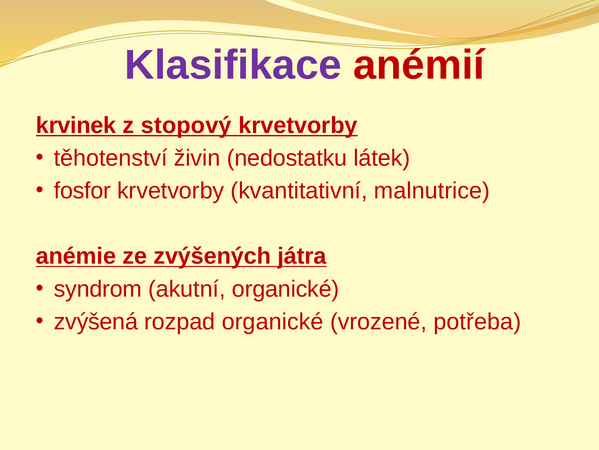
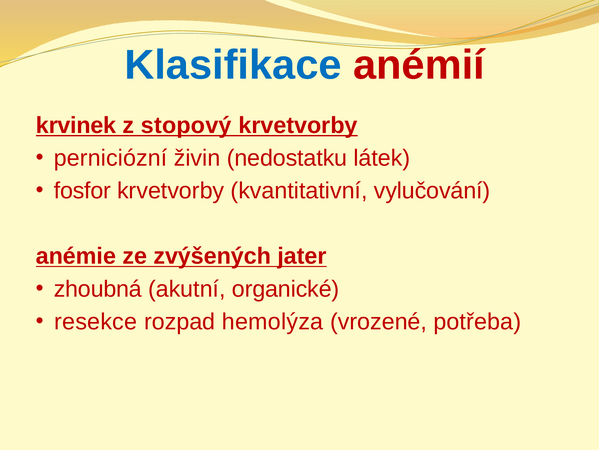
Klasifikace colour: purple -> blue (233, 65)
těhotenství: těhotenství -> perniciózní (111, 158)
malnutrice: malnutrice -> vylučování (432, 191)
játra: játra -> jater (302, 256)
syndrom: syndrom -> zhoubná (98, 288)
zvýšená: zvýšená -> resekce (96, 321)
rozpad organické: organické -> hemolýza (273, 321)
